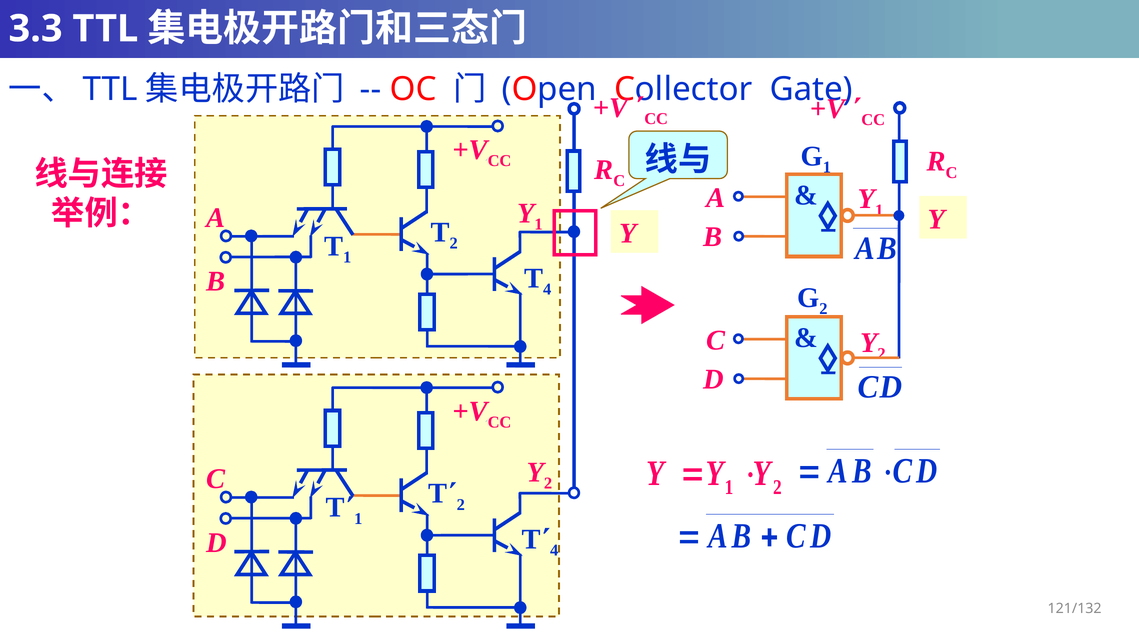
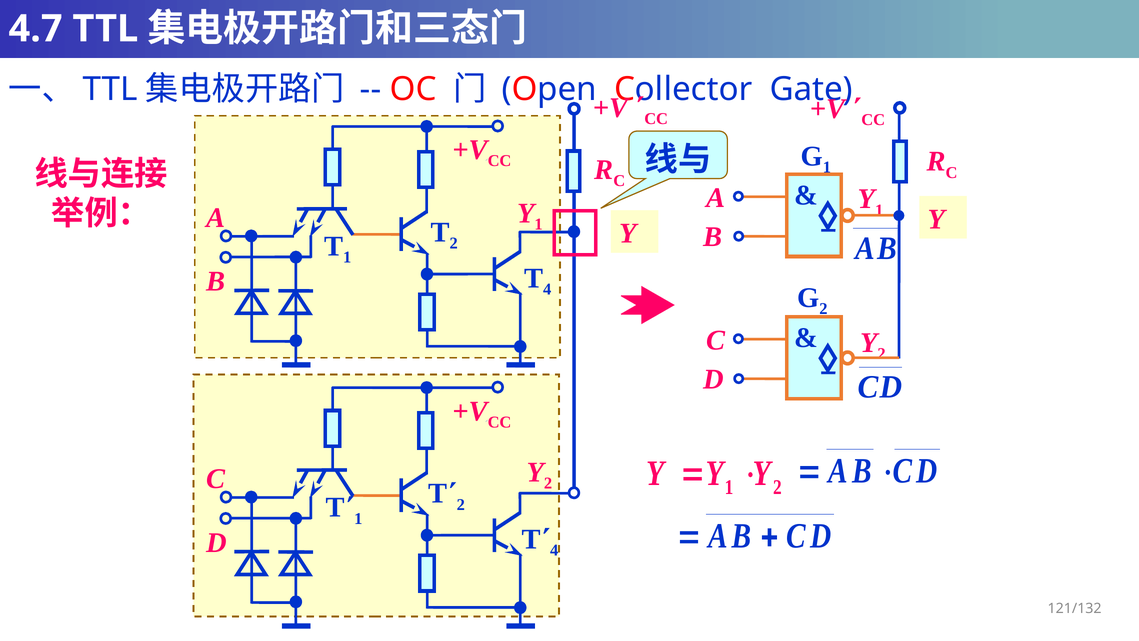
3.3: 3.3 -> 4.7 (36, 29)
